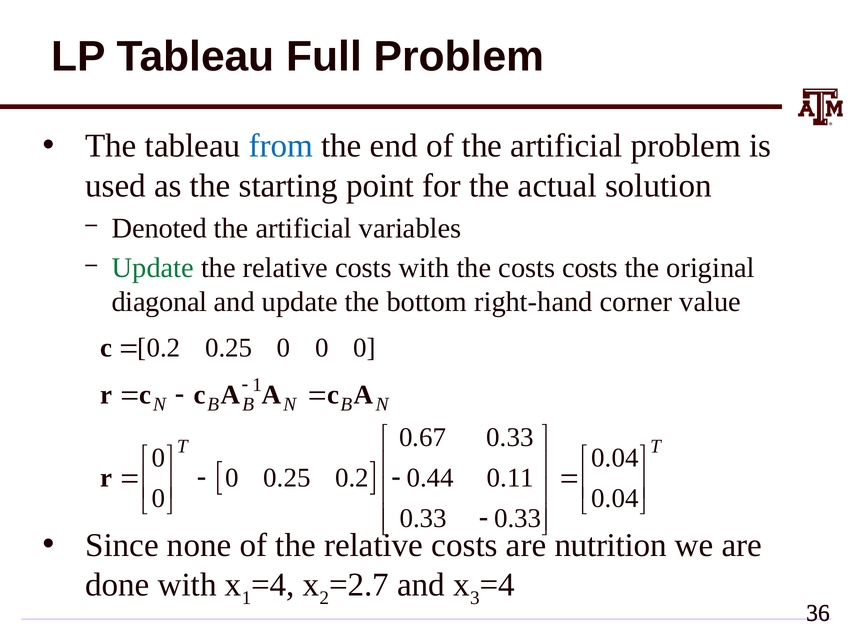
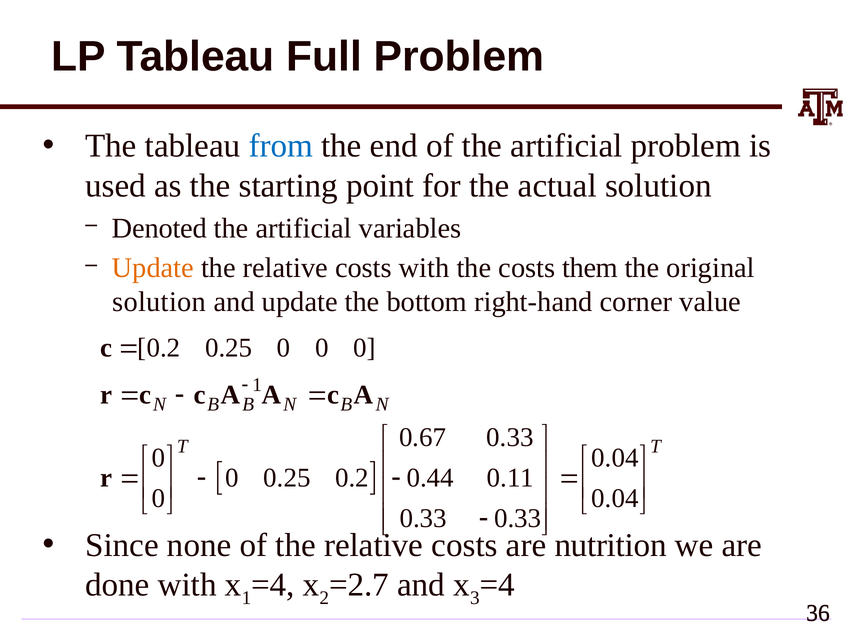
Update colour: green -> orange (153, 268)
costs costs: costs -> them (590, 268)
diagonal: diagonal -> solution (159, 302)
